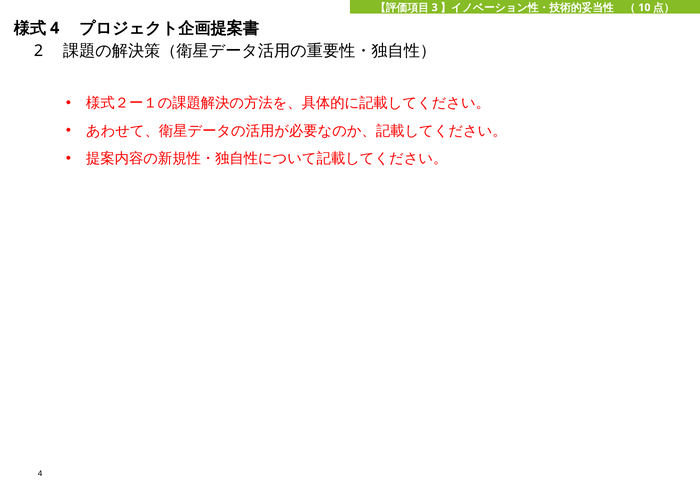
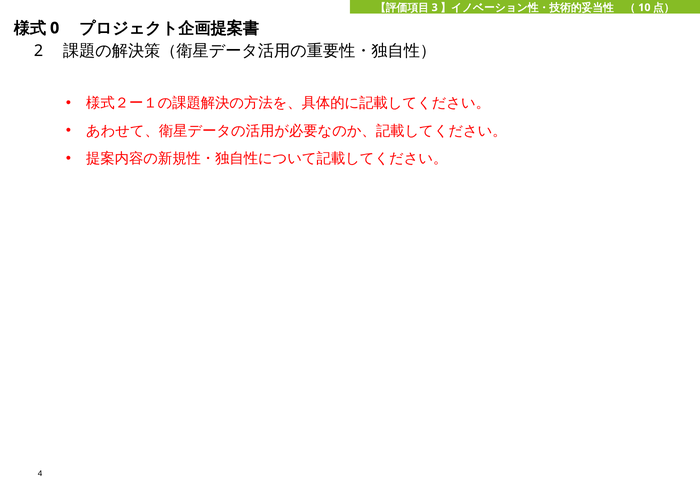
4: 4 -> 0 (55, 28)
